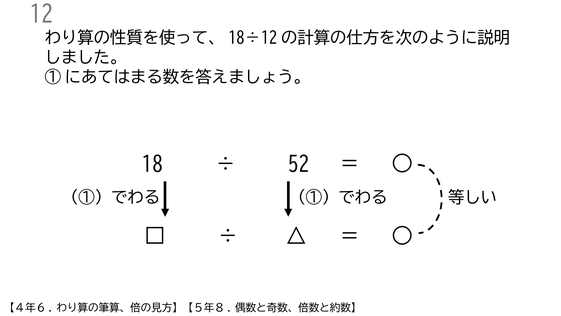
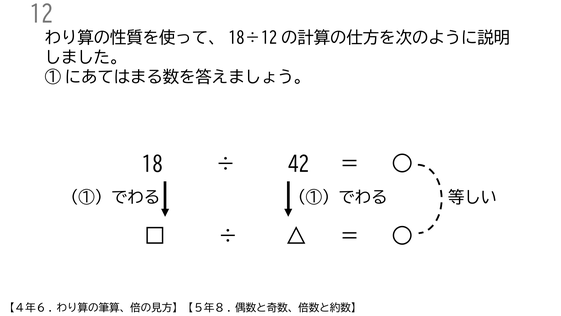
52: 52 -> 42 (299, 164)
